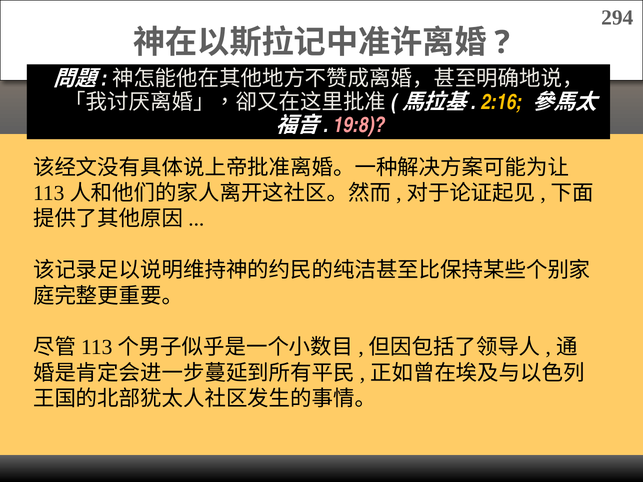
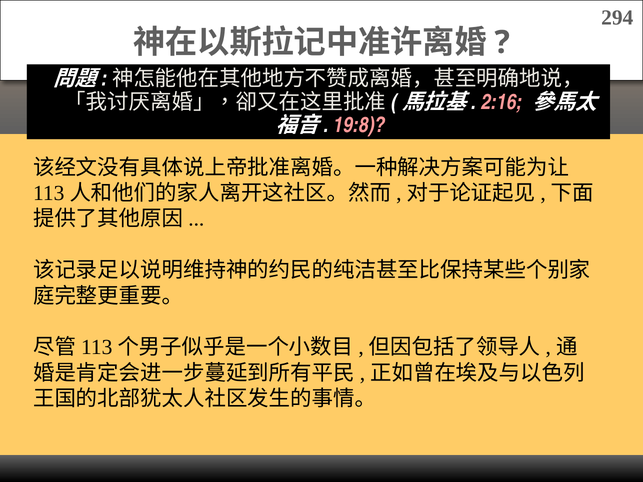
2:16 colour: yellow -> pink (502, 102)
